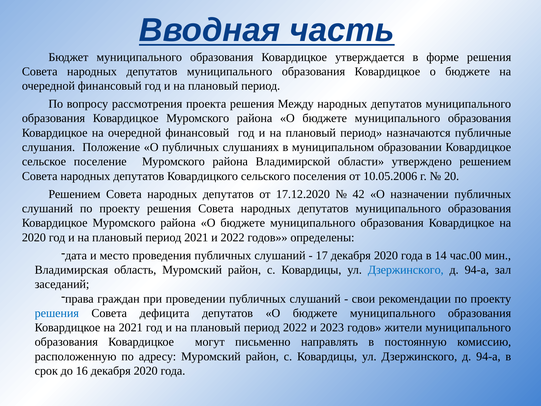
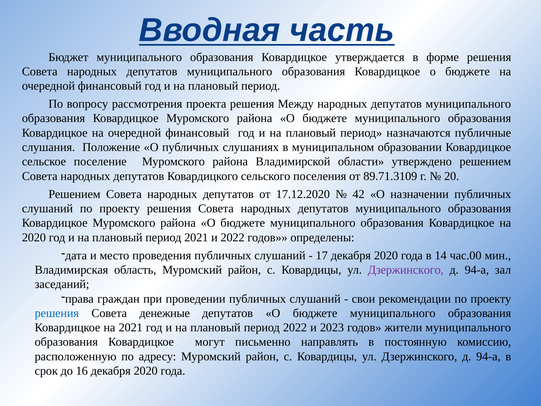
10.05.2006: 10.05.2006 -> 89.71.3109 (390, 176)
Дзержинского colour: blue -> purple (406, 270)
дефицита: дефицита -> денежные (165, 313)
